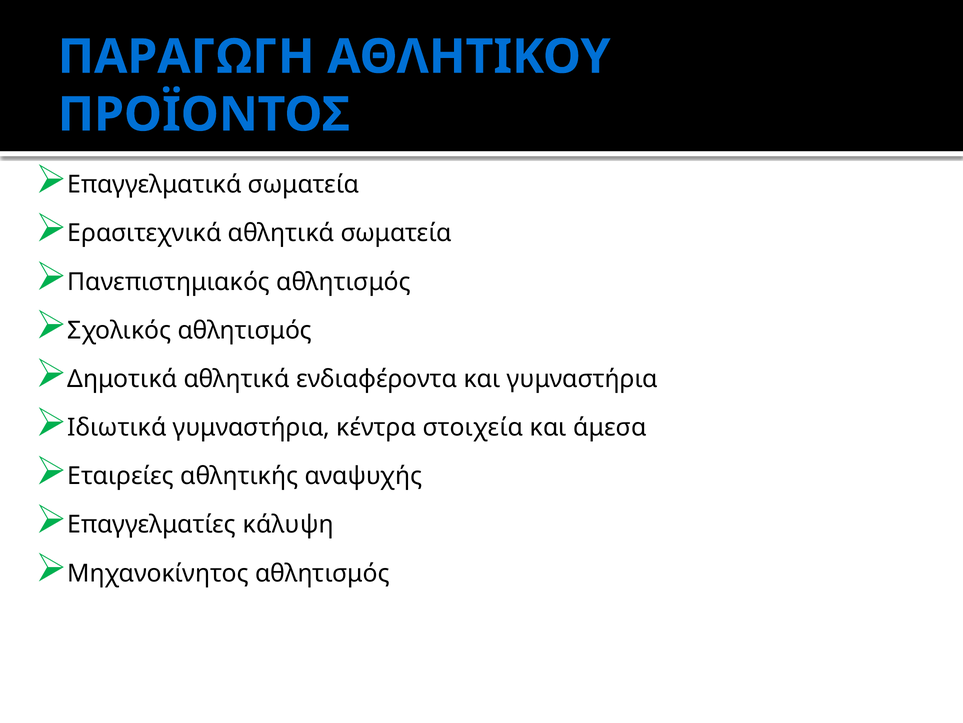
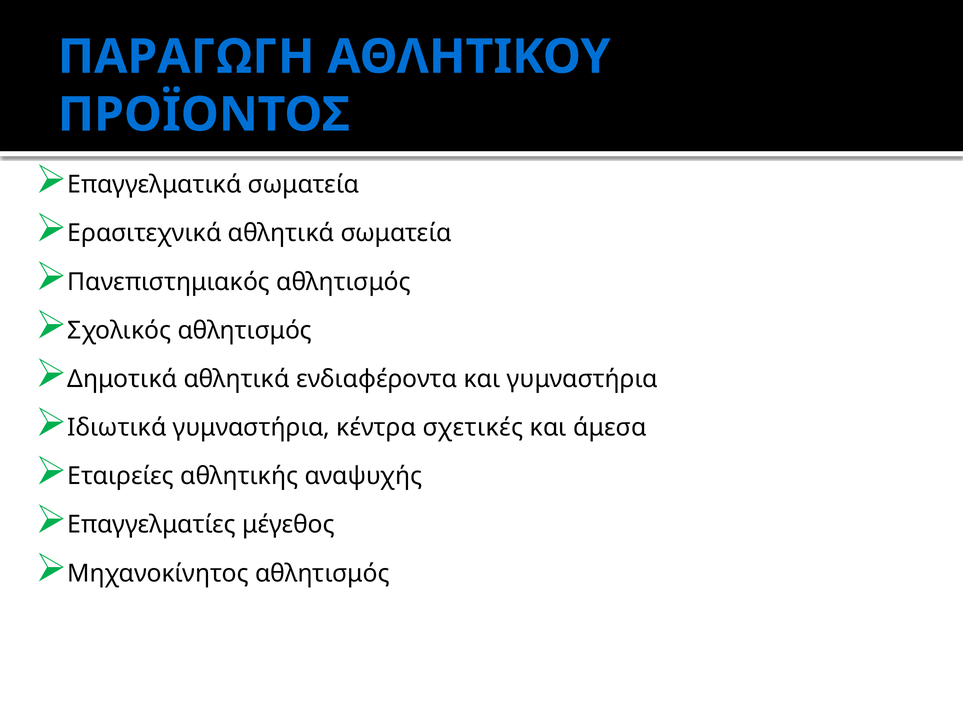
στοιχεία: στοιχεία -> σχετικές (473, 427)
κάλυψη: κάλυψη -> μέγεθος (288, 524)
